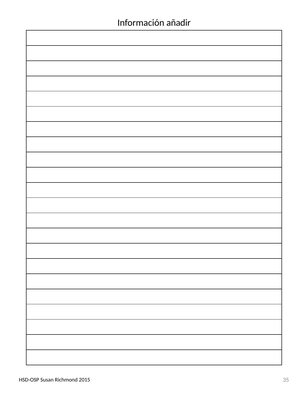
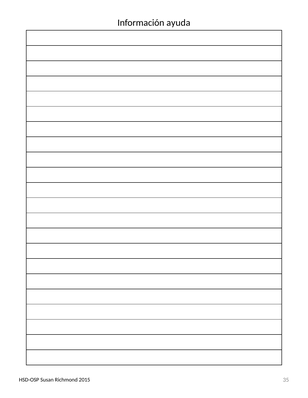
añadir: añadir -> ayuda (178, 23)
